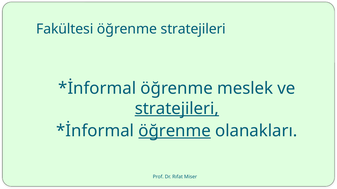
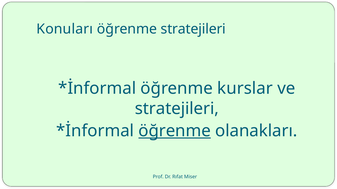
Fakültesi: Fakültesi -> Konuları (65, 29)
meslek: meslek -> kurslar (245, 89)
stratejileri underline: present -> none (177, 109)
